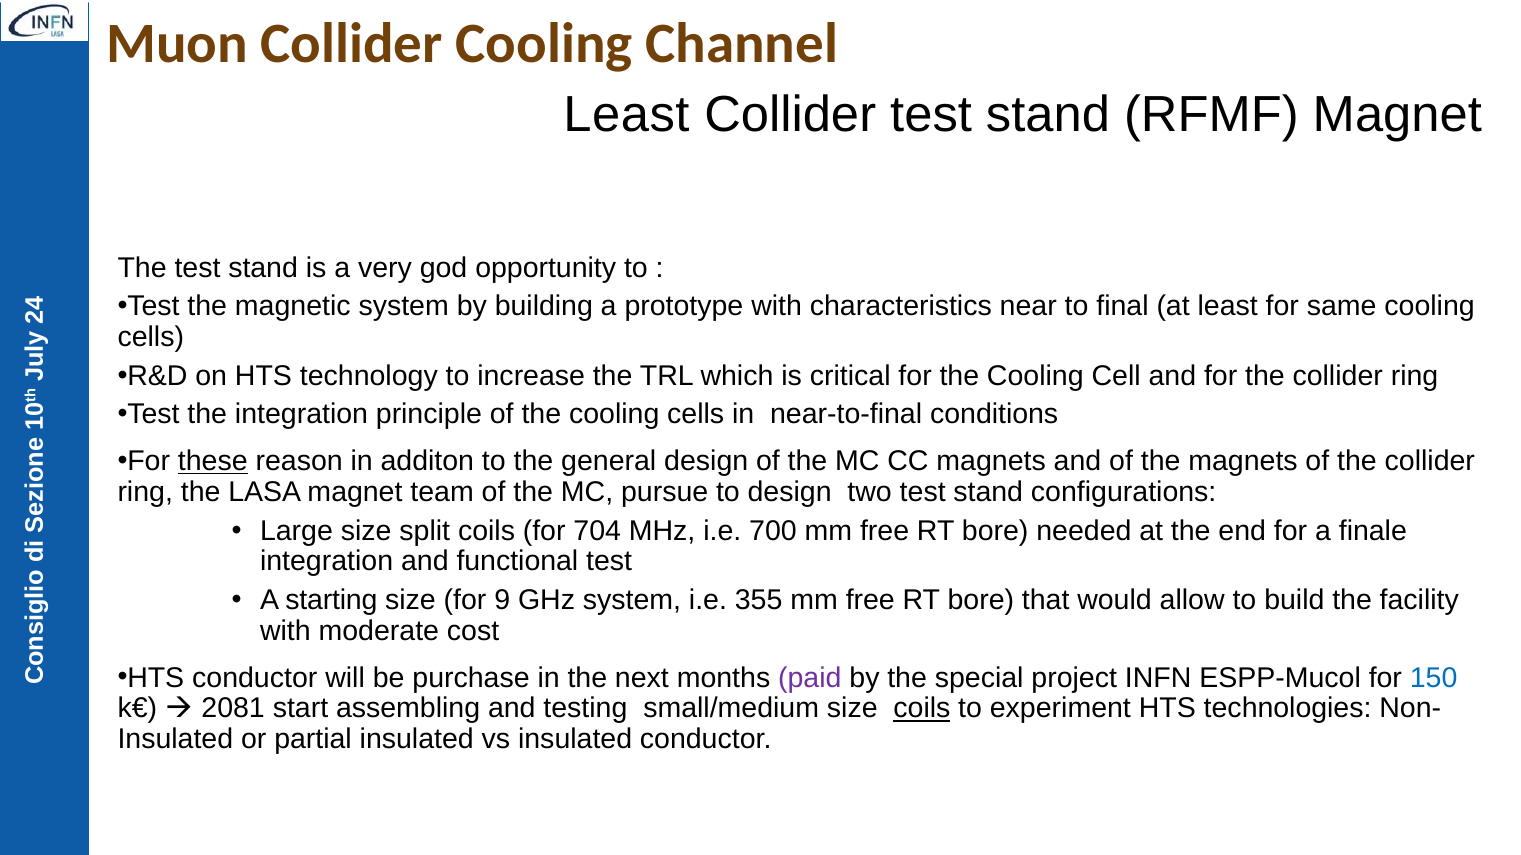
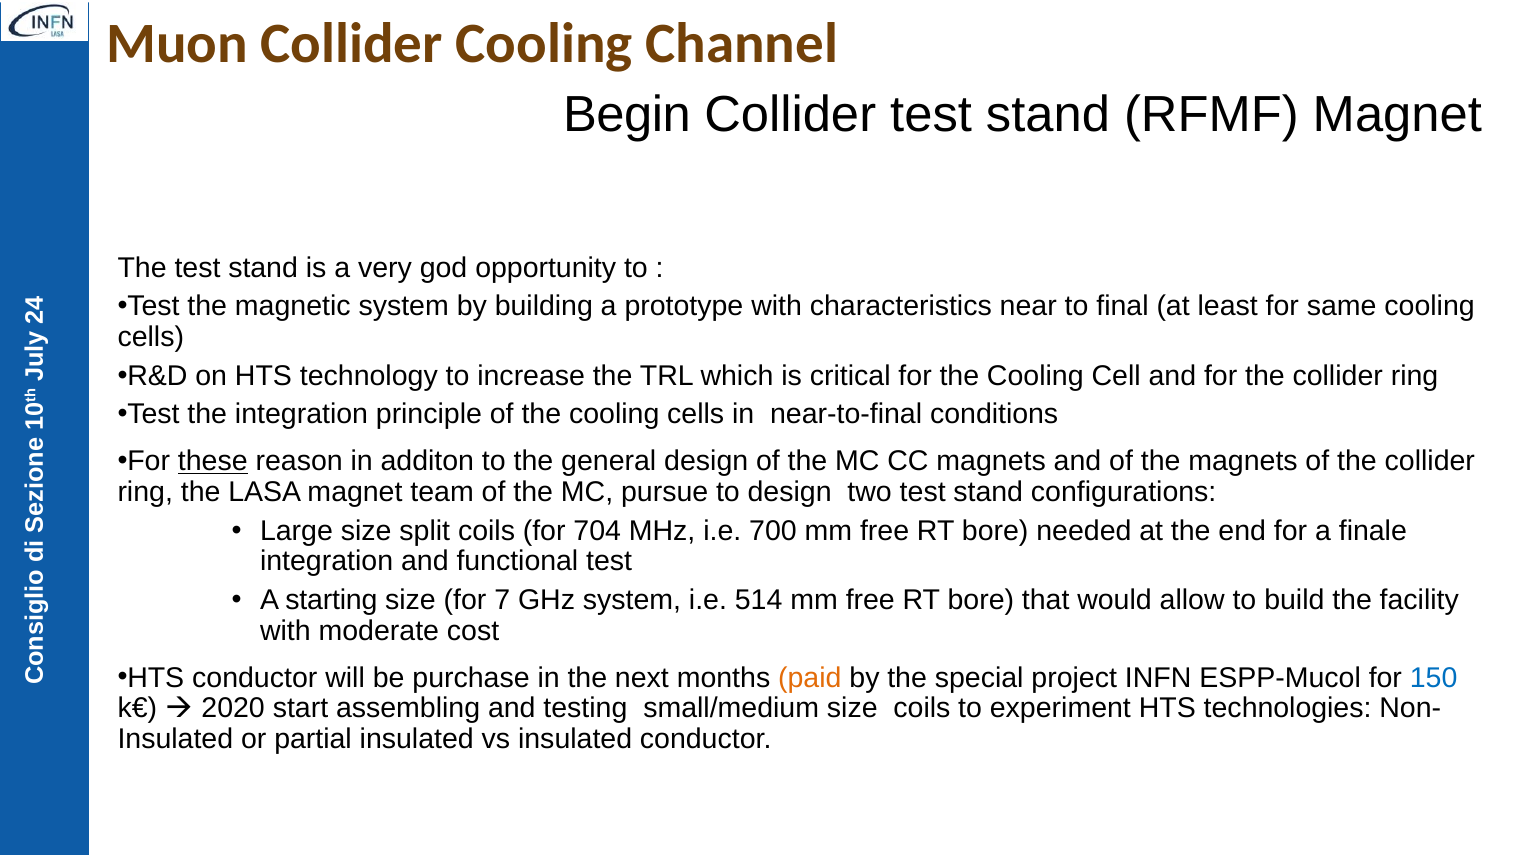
Least: Least -> Begin (627, 115)
9: 9 -> 7 (502, 601)
355: 355 -> 514 (759, 601)
paid colour: purple -> orange (810, 678)
2081: 2081 -> 2020 (233, 709)
coils underline: present -> none (922, 709)
